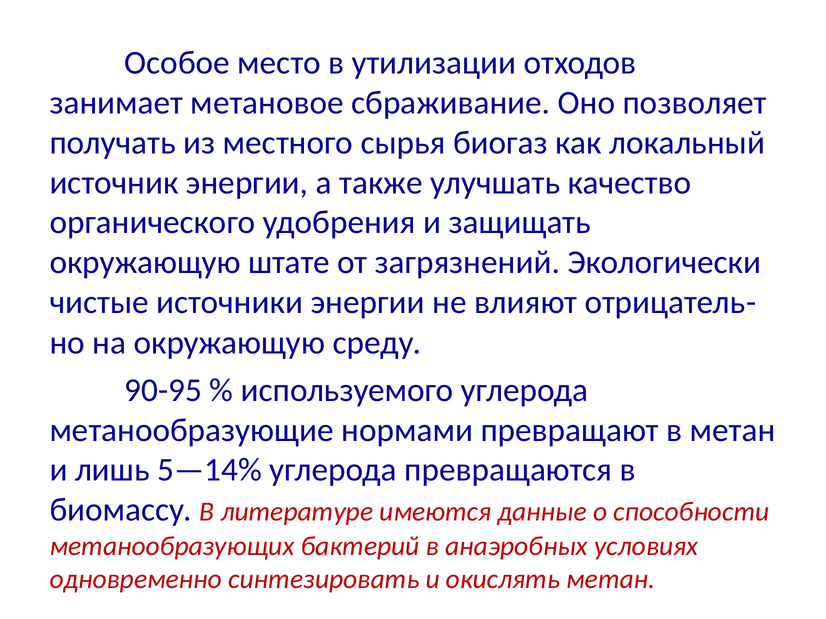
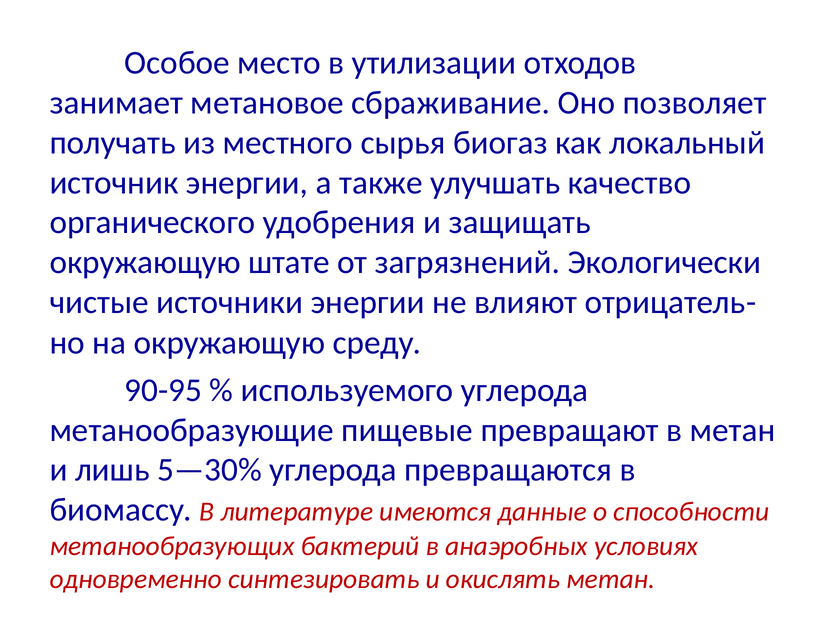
нормами: нормами -> пищевые (407, 430)
5—14%: 5—14% -> 5—30% (210, 470)
